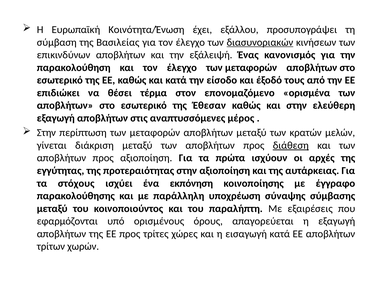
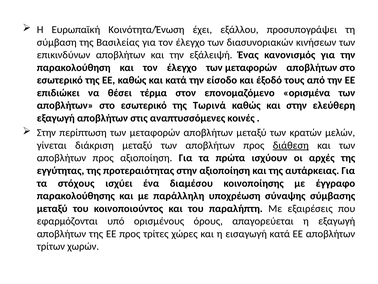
διασυνοριακών underline: present -> none (260, 42)
Έθεσαν: Έθεσαν -> Τωρινά (209, 105)
μέρος: μέρος -> κοινές (241, 118)
εκπόνηση: εκπόνηση -> διαμέσου (191, 183)
